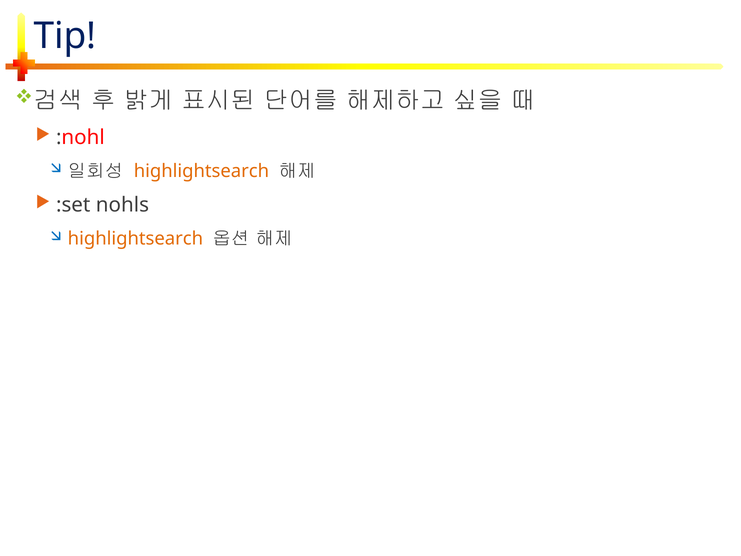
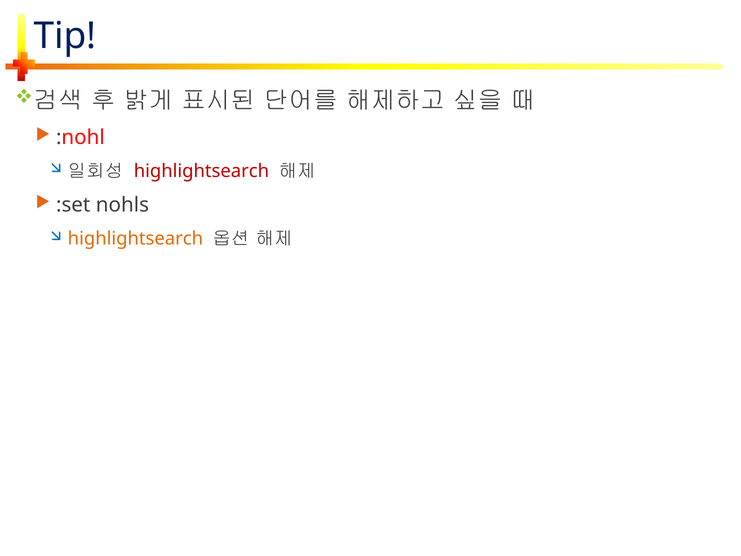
highlightsearch colour: orange -> red (201, 171)
